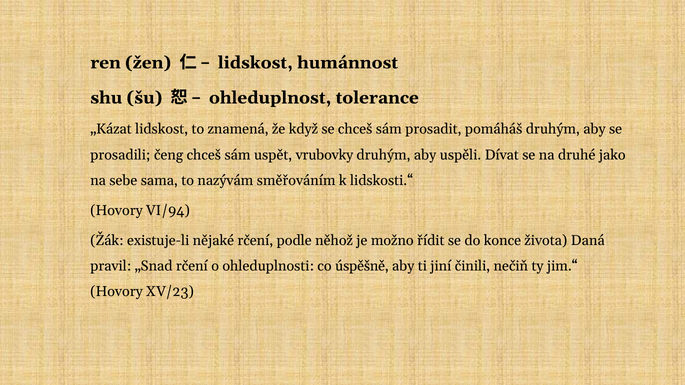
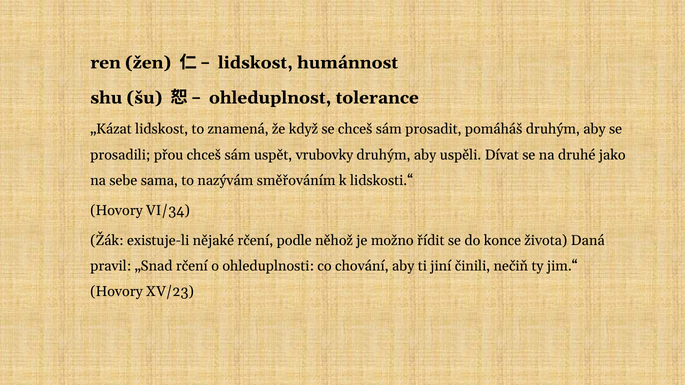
čeng: čeng -> přou (169, 155)
VI/94: VI/94 -> VI/34 (168, 211)
úspěšně: úspěšně -> chování (362, 266)
